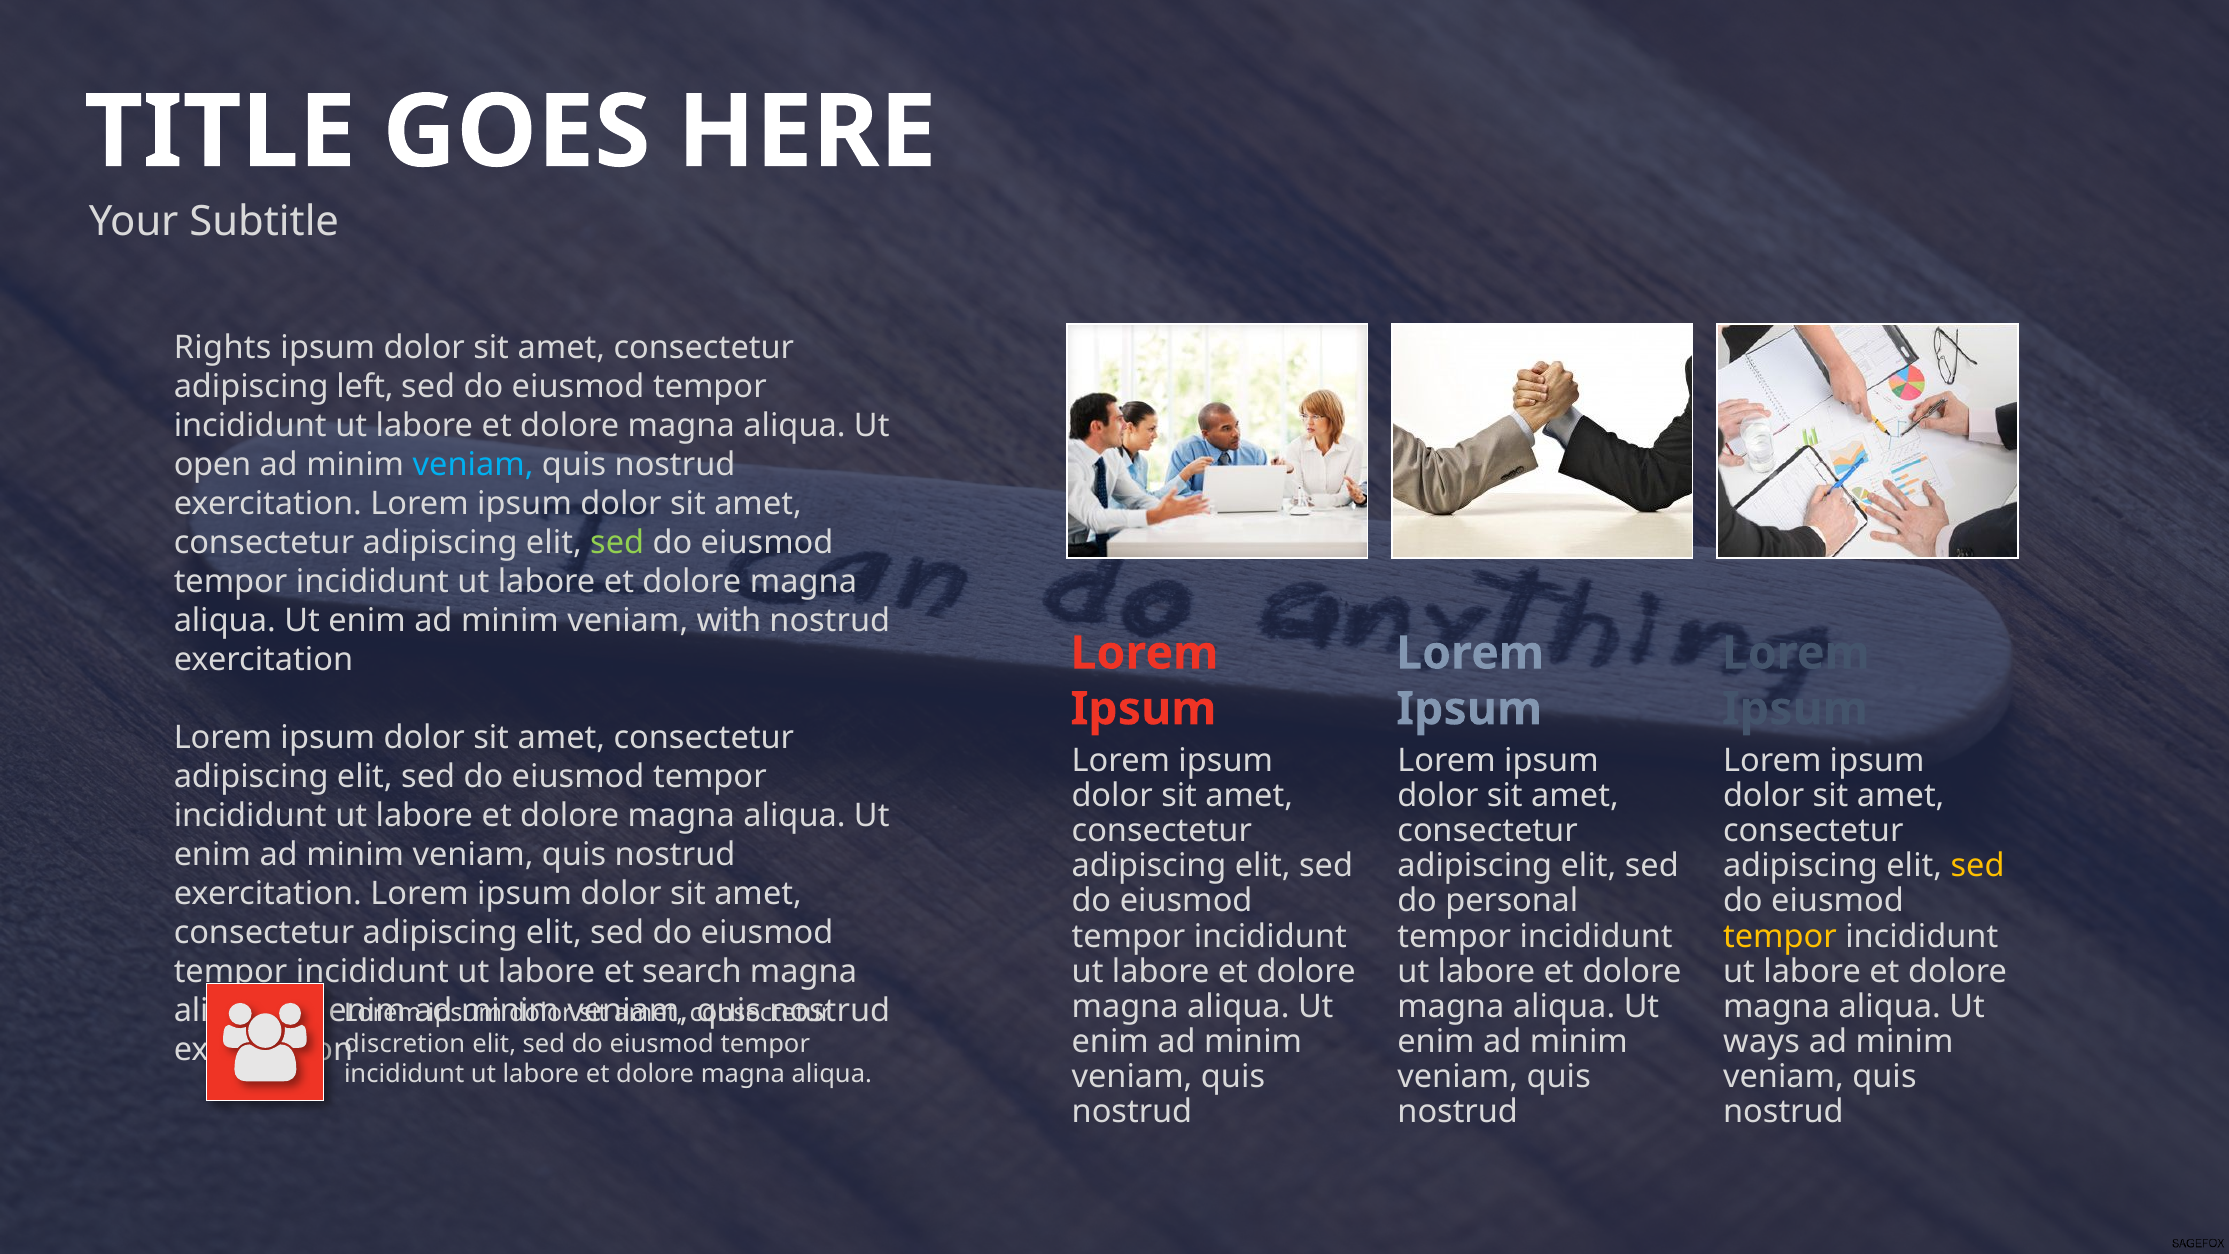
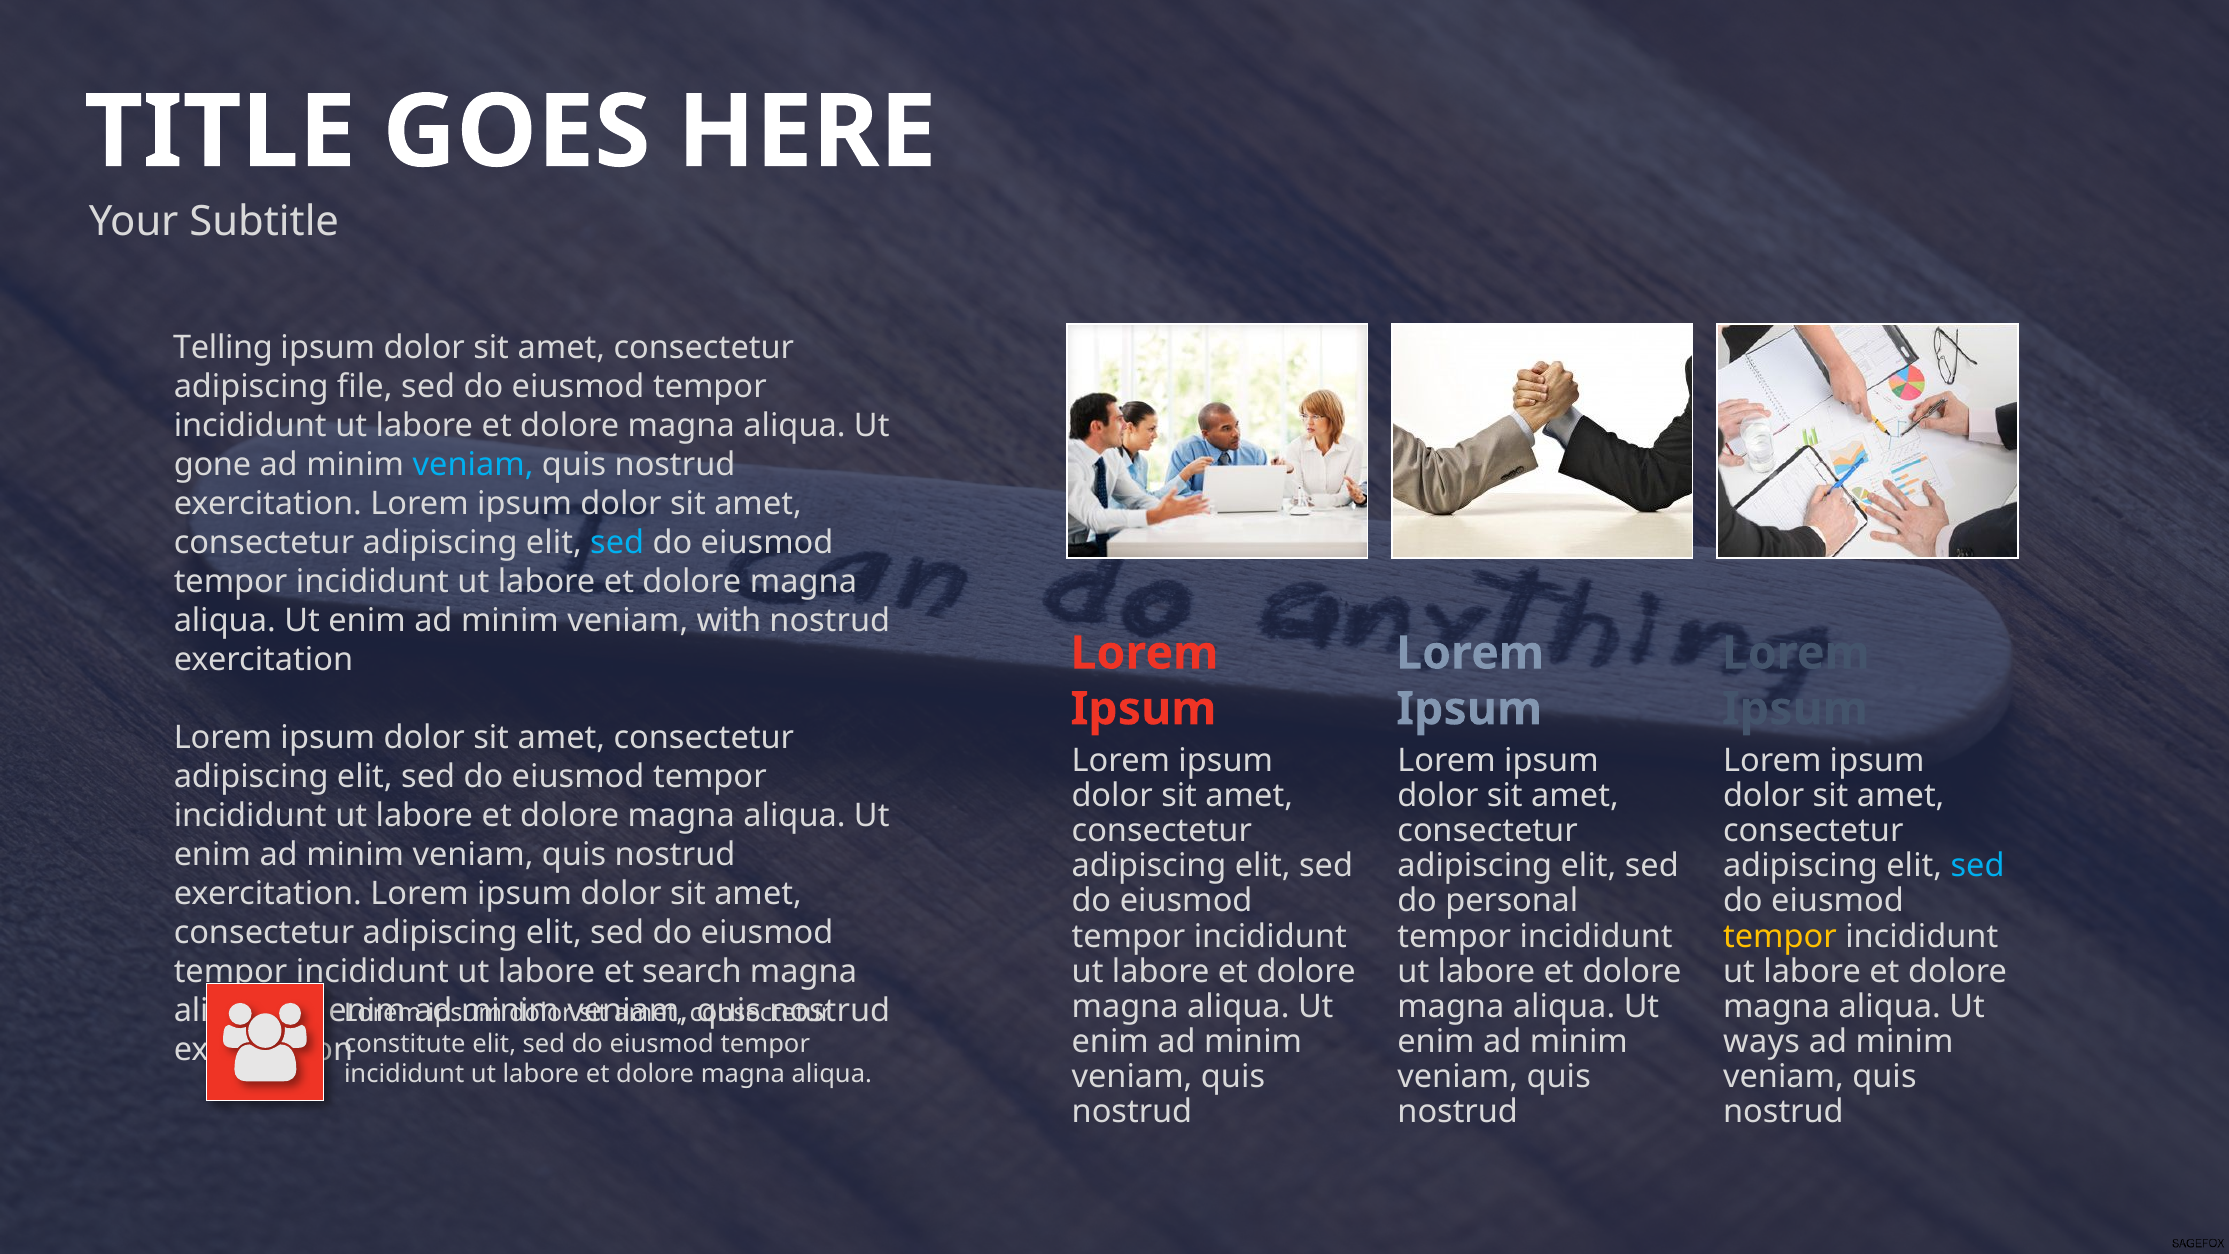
Rights: Rights -> Telling (223, 347)
left: left -> file (365, 386)
open: open -> gone (212, 464)
sed colour: light green -> light blue (617, 542)
sed colour: yellow -> light blue (1978, 866)
discretion: discretion -> constitute (405, 1044)
